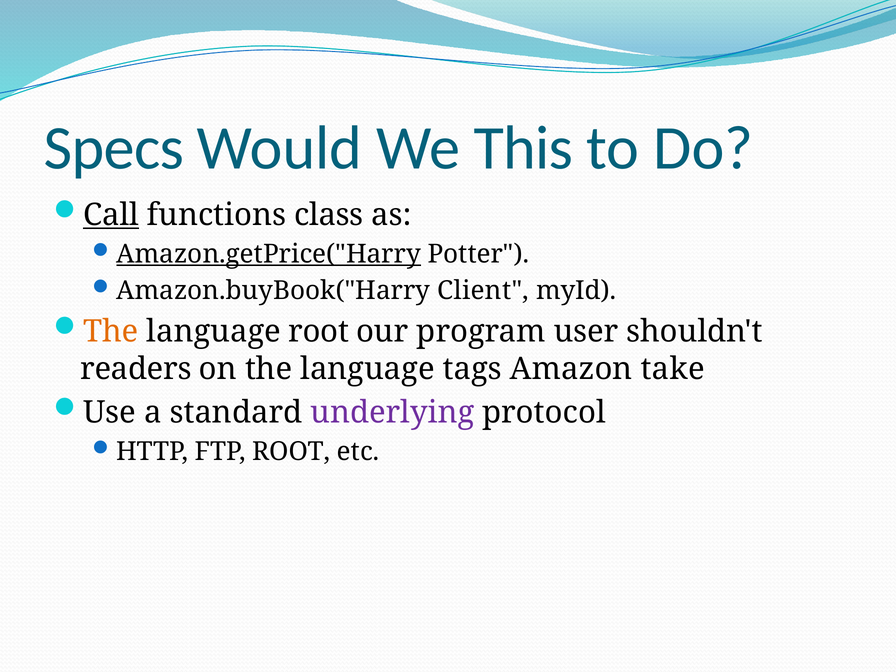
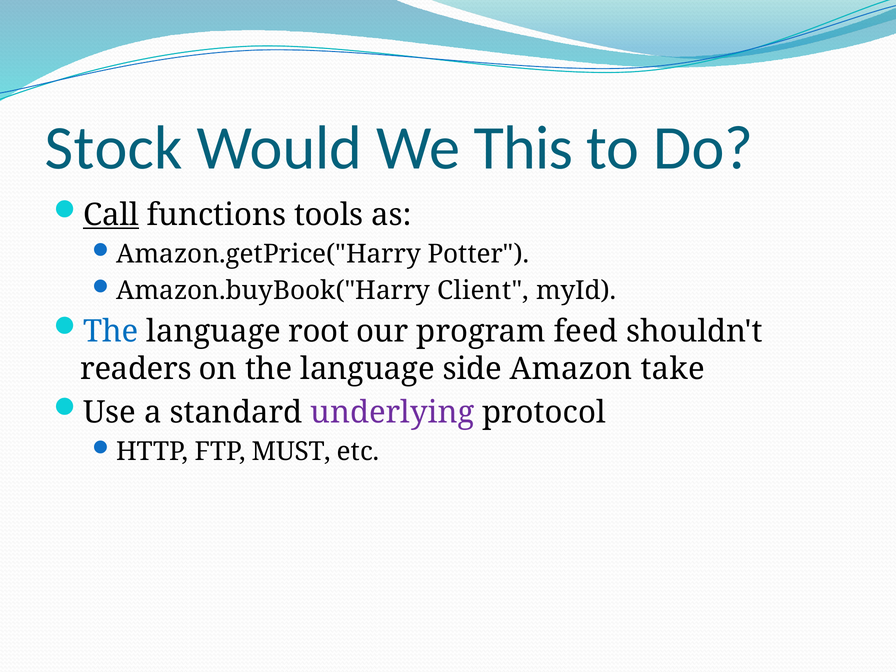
Specs: Specs -> Stock (114, 148)
class: class -> tools (329, 215)
Amazon.getPrice("Harry underline: present -> none (269, 254)
The colour: orange -> blue (111, 332)
user: user -> feed (586, 332)
tags: tags -> side (472, 369)
FTP ROOT: ROOT -> MUST (291, 452)
